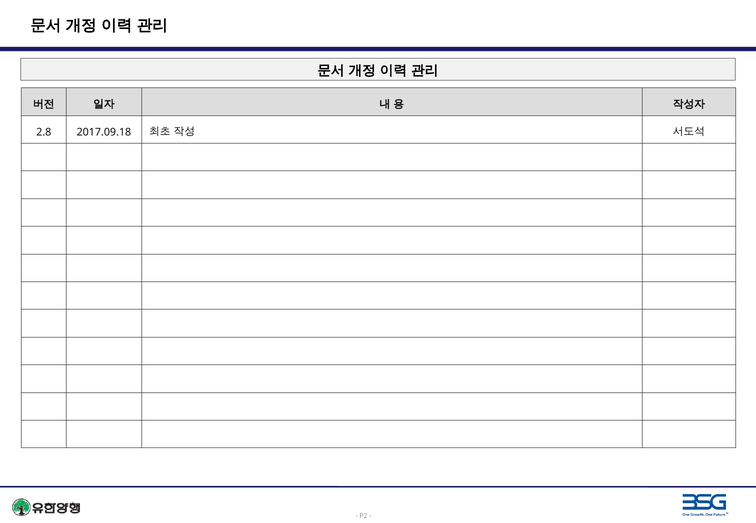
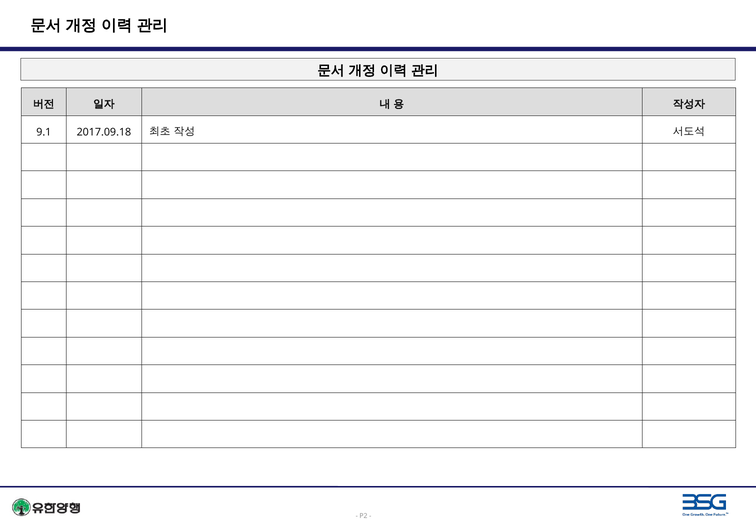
2.8: 2.8 -> 9.1 (44, 132)
